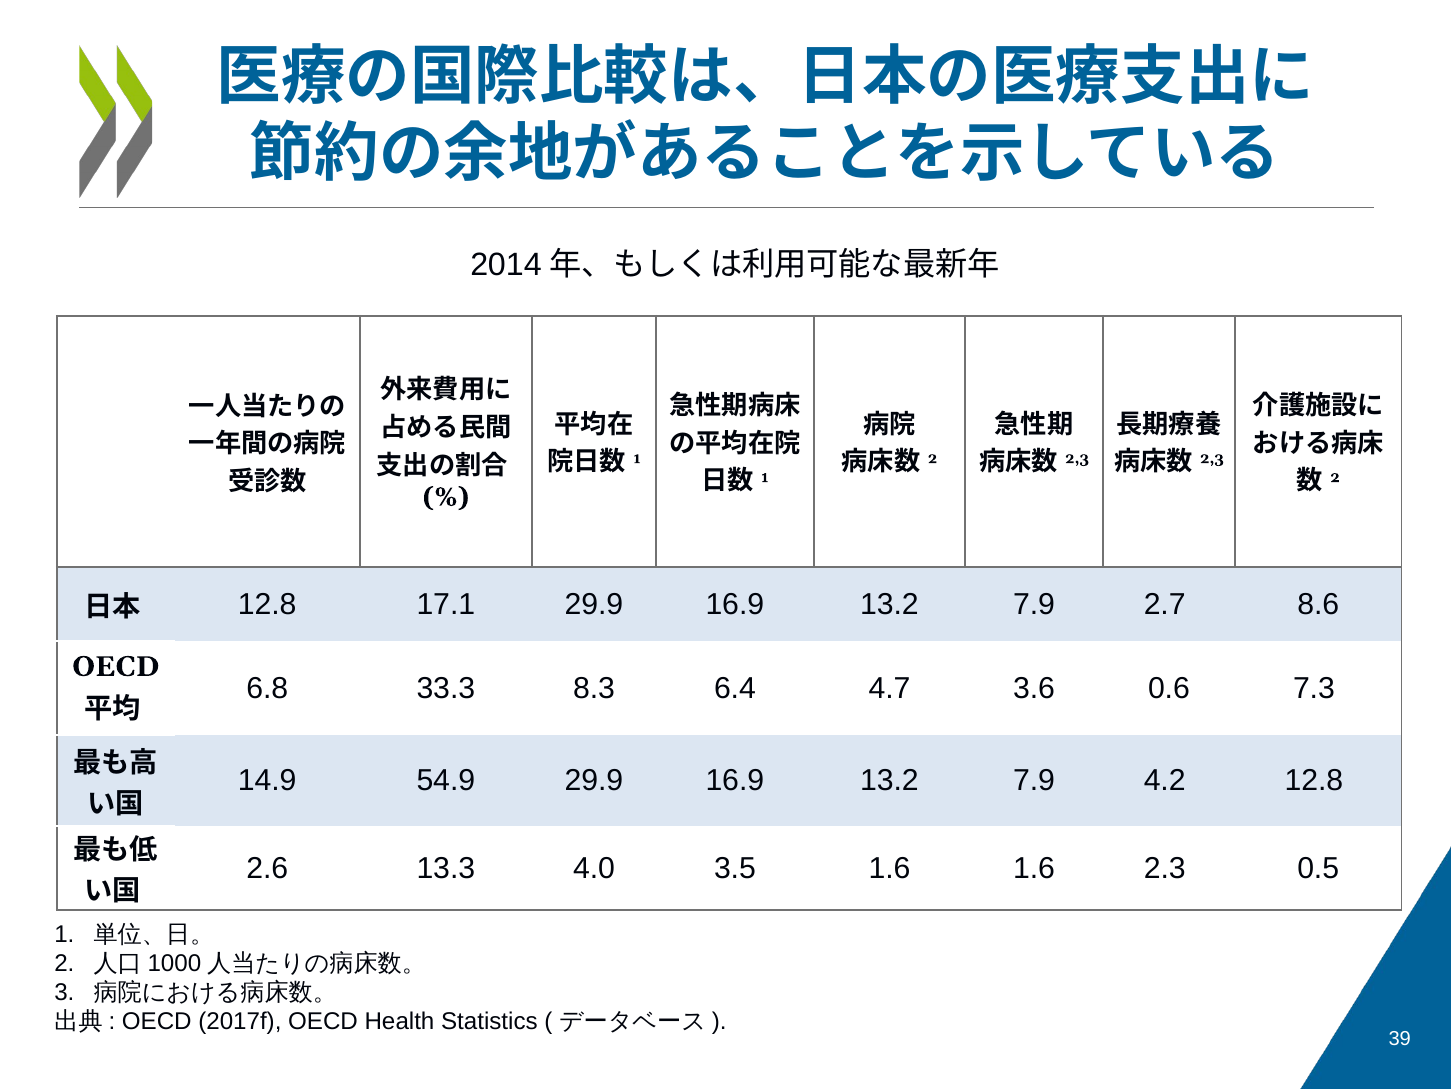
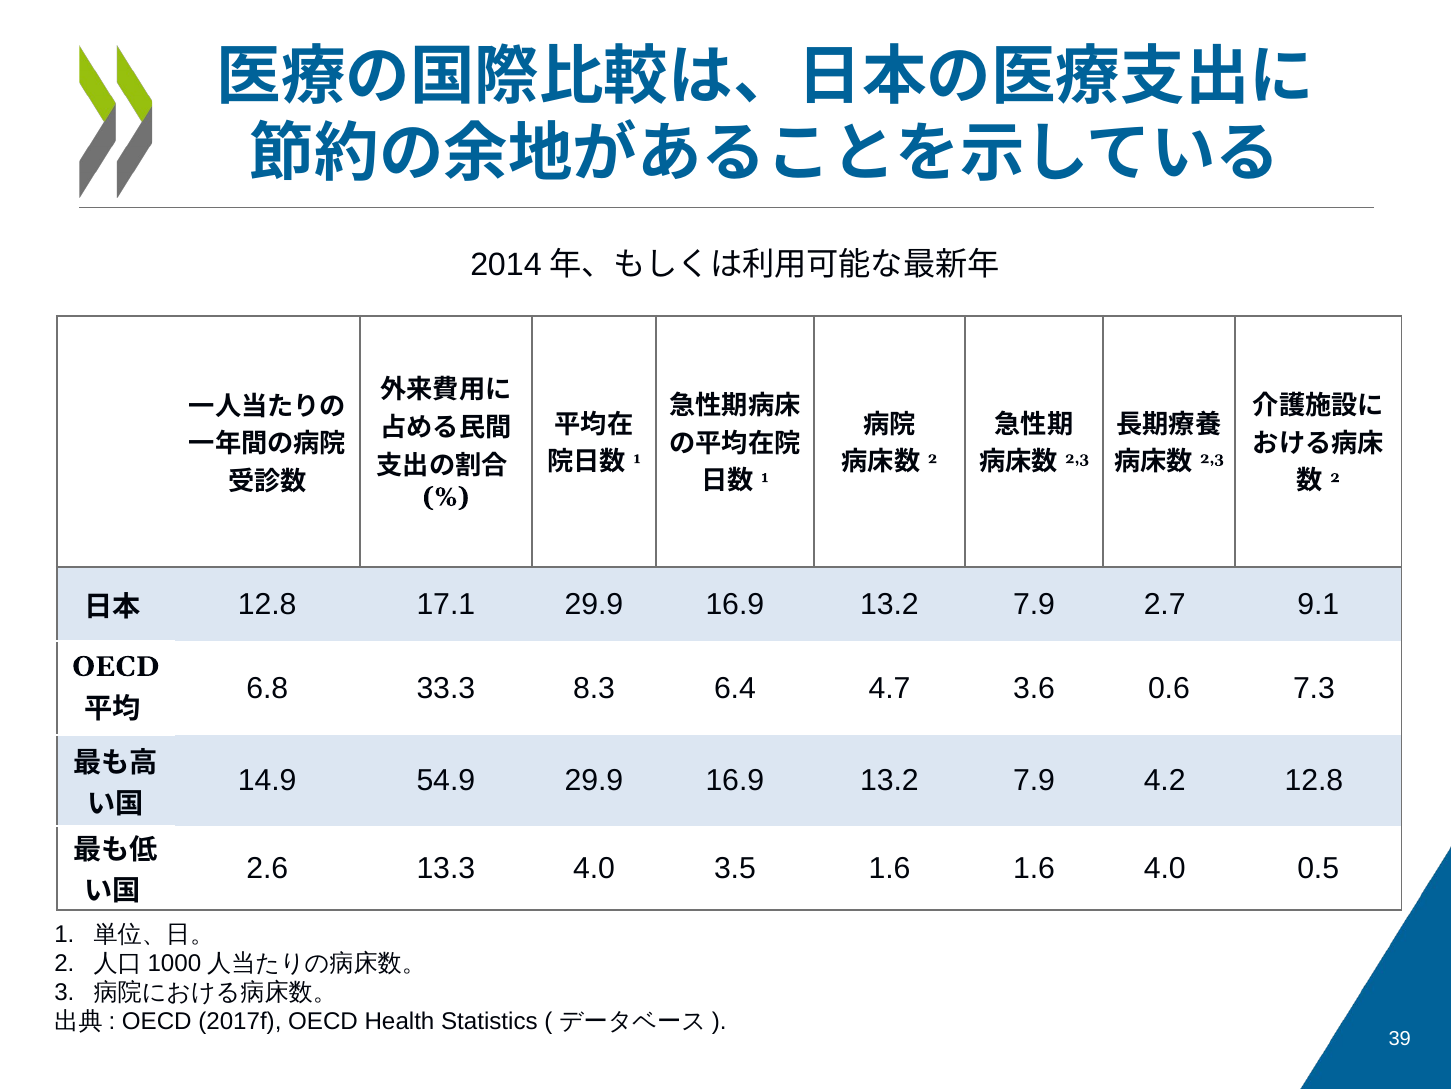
8.6: 8.6 -> 9.1 (1318, 604)
1.6 2.3: 2.3 -> 4.0 (1165, 868)
